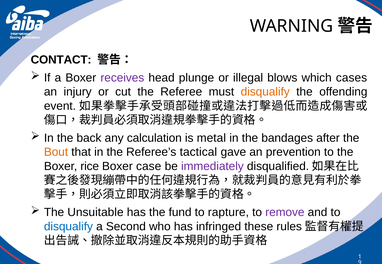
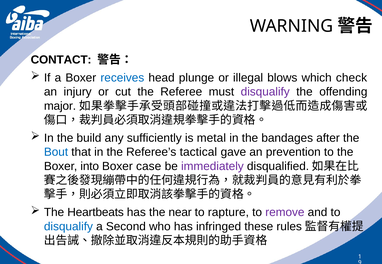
receives colour: purple -> blue (122, 78)
cases: cases -> check (352, 78)
disqualify colour: orange -> purple (265, 92)
event: event -> major (60, 106)
back: back -> build (89, 138)
calculation: calculation -> sufficiently (154, 138)
Bout colour: orange -> blue (56, 152)
rice: rice -> into (90, 166)
Unsuitable: Unsuitable -> Heartbeats (96, 213)
fund: fund -> near (180, 213)
